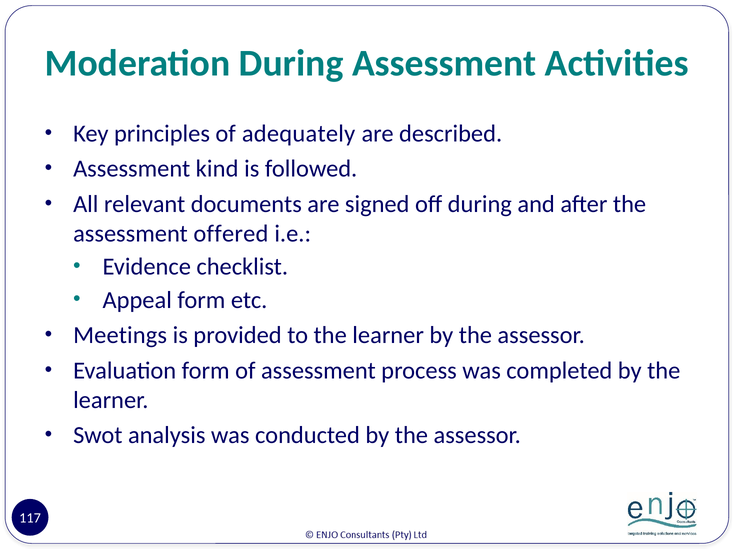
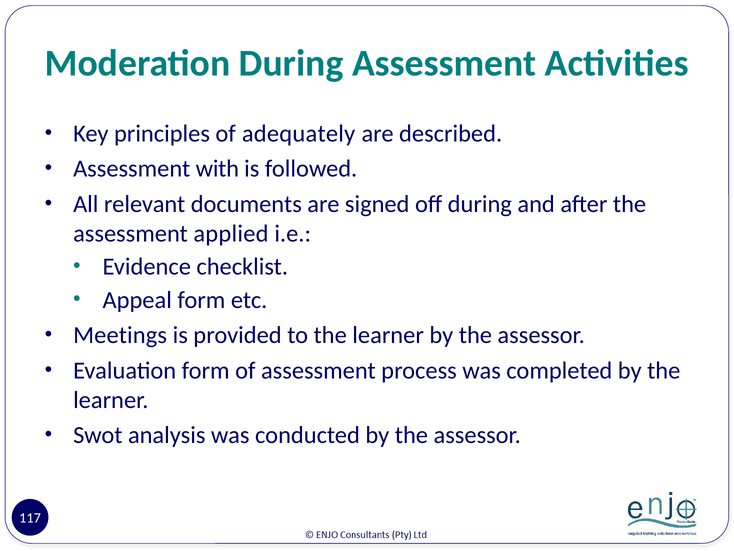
kind: kind -> with (217, 169)
offered: offered -> applied (231, 233)
